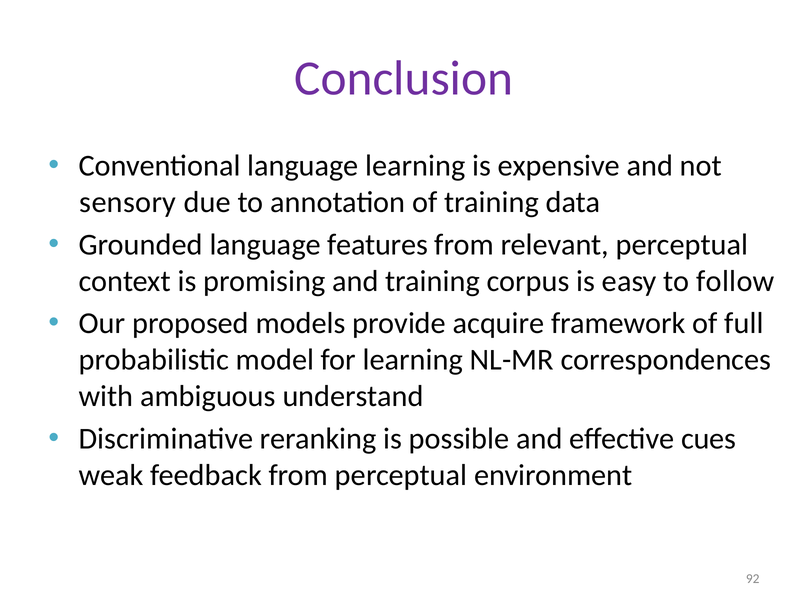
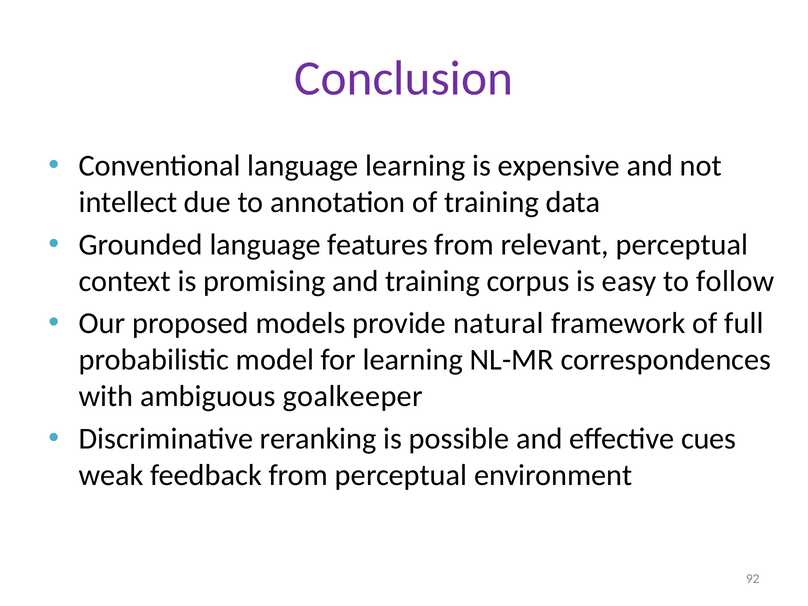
sensory: sensory -> intellect (128, 202)
acquire: acquire -> natural (498, 323)
understand: understand -> goalkeeper (353, 396)
